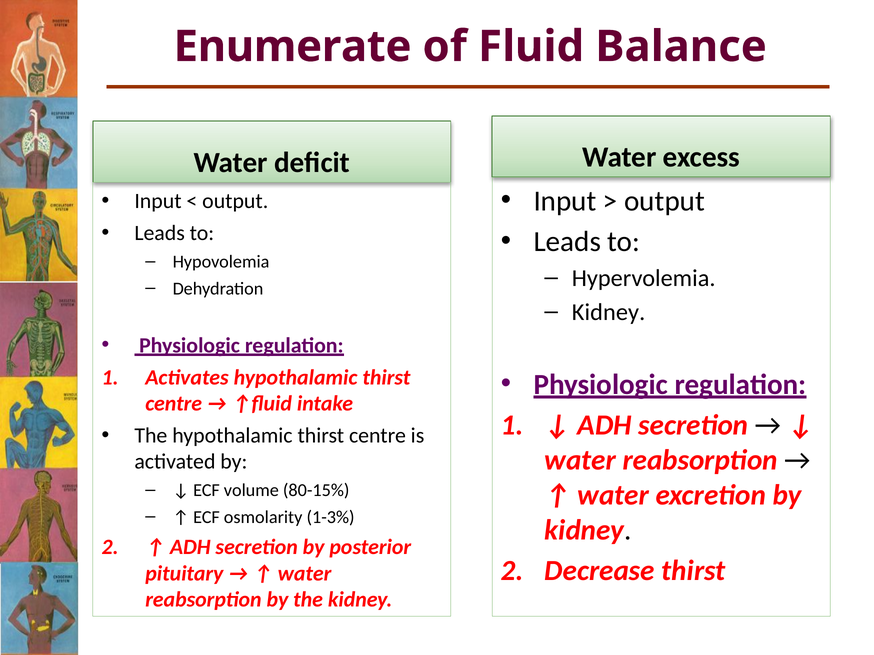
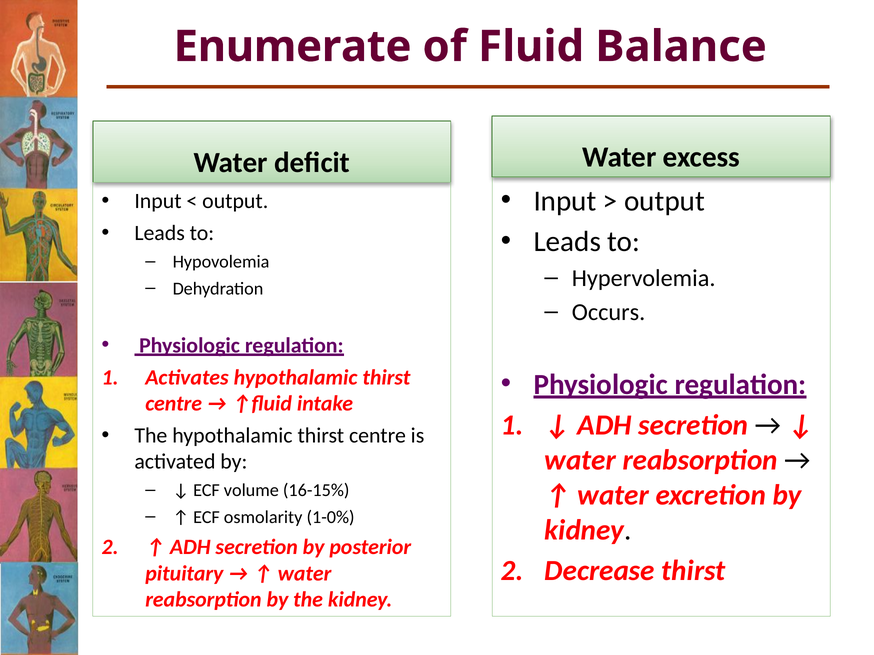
Kidney: Kidney -> Occurs (609, 313)
80-15%: 80-15% -> 16-15% (316, 491)
1-3%: 1-3% -> 1-0% (331, 517)
